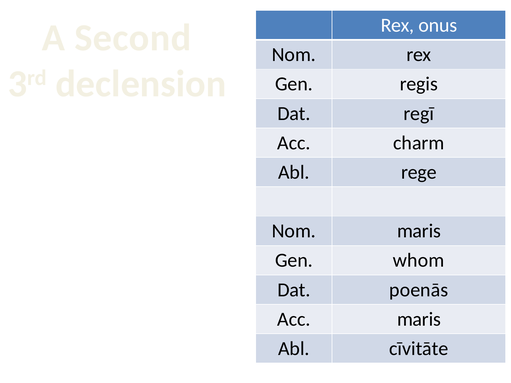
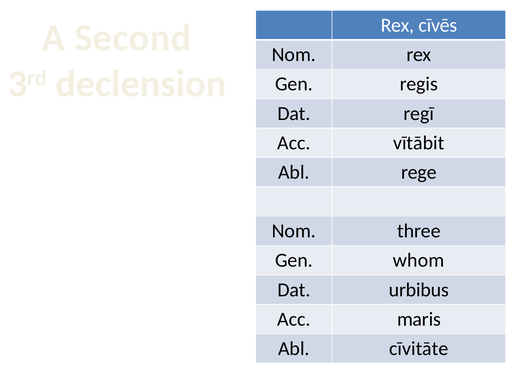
onus: onus -> cīvēs (438, 25)
charm: charm -> vītābit (419, 143)
Nom maris: maris -> three (419, 231)
poenās: poenās -> urbibus (419, 290)
